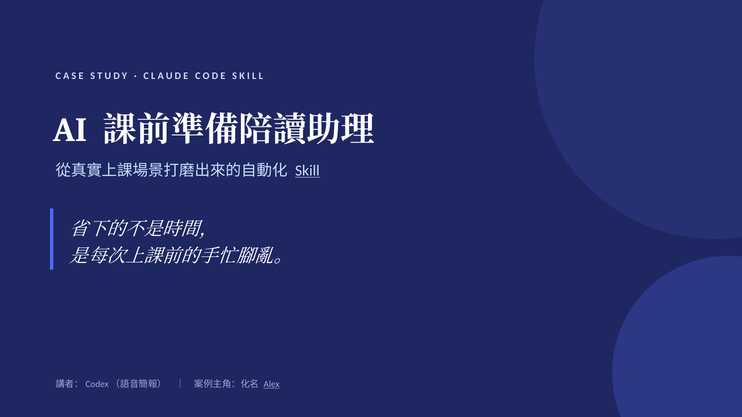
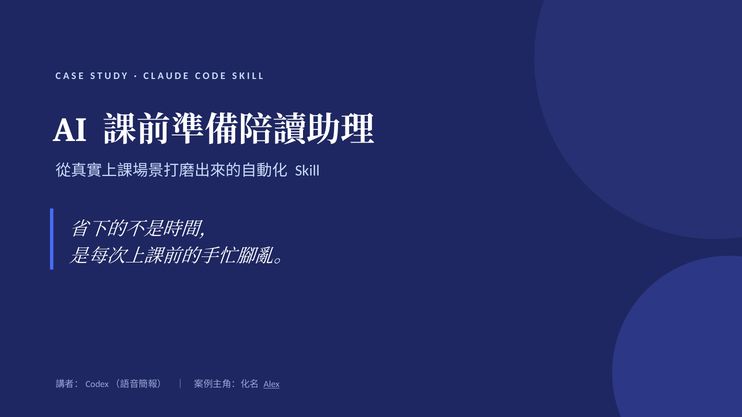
Skill underline: present -> none (307, 171)
